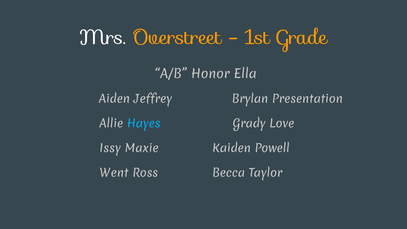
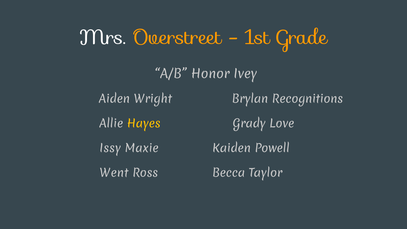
Ella: Ella -> Ivey (245, 74)
Jeffrey: Jeffrey -> Wright (153, 99)
Presentation: Presentation -> Recognitions (307, 99)
Hayes colour: light blue -> yellow (144, 124)
